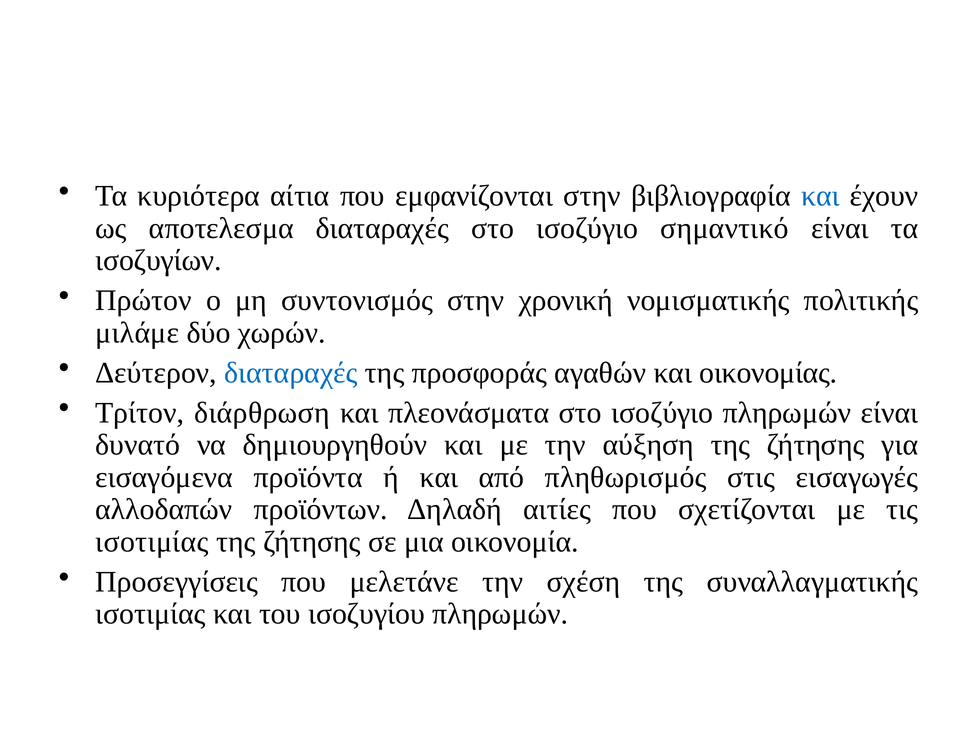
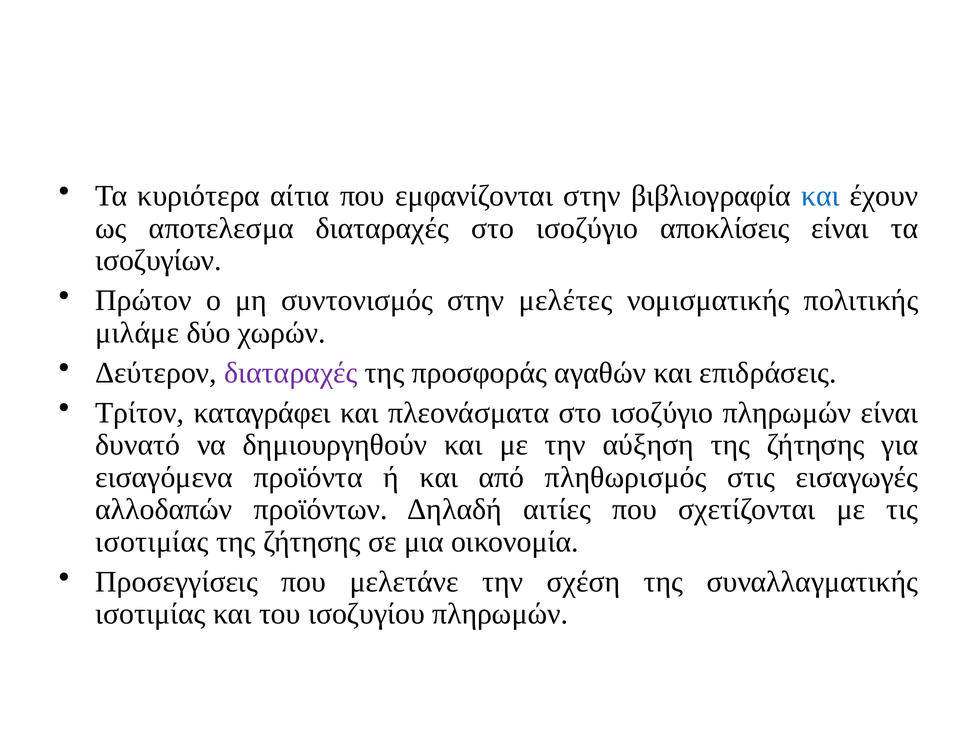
σημαντικό: σημαντικό -> αποκλίσεις (725, 228)
χρονική: χρονική -> μελέτες (566, 301)
διαταραχές colour: blue -> purple (291, 373)
οικονομίας: οικονομίας -> επιδράσεις (768, 373)
διάρθρωση: διάρθρωση -> καταγράφει (262, 413)
